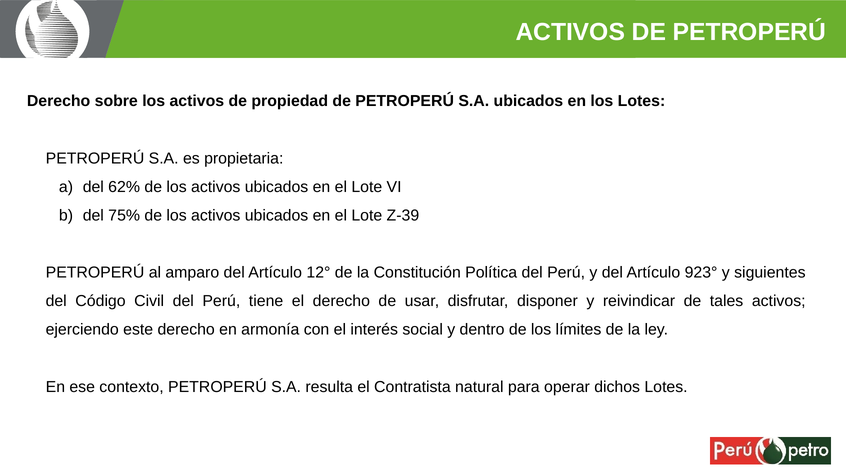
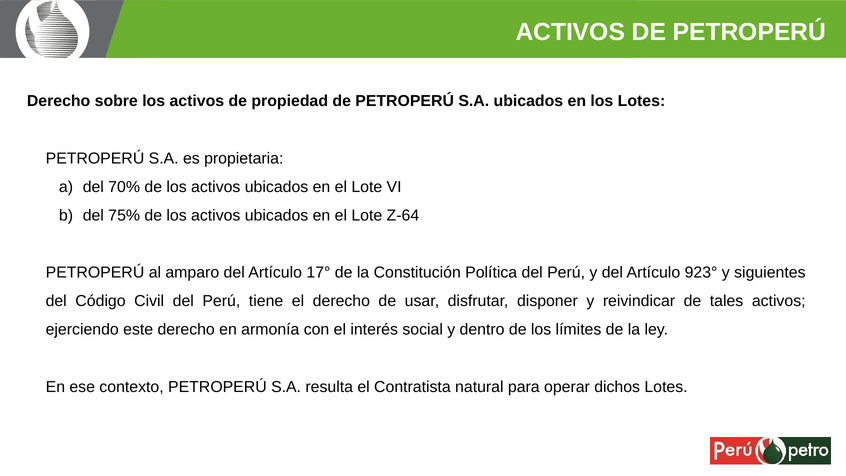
62%: 62% -> 70% (124, 187)
Z-39: Z-39 -> Z-64 (403, 215)
12°: 12° -> 17° (318, 273)
